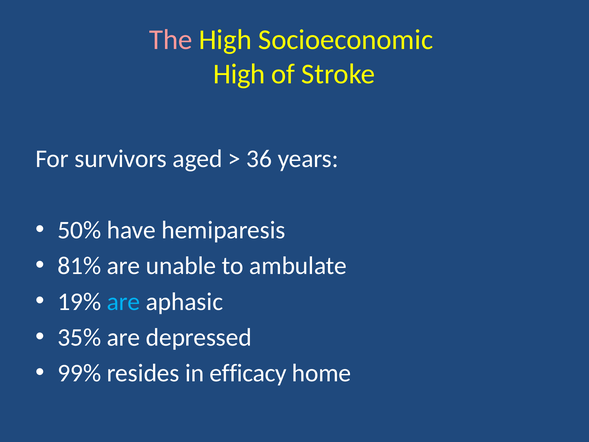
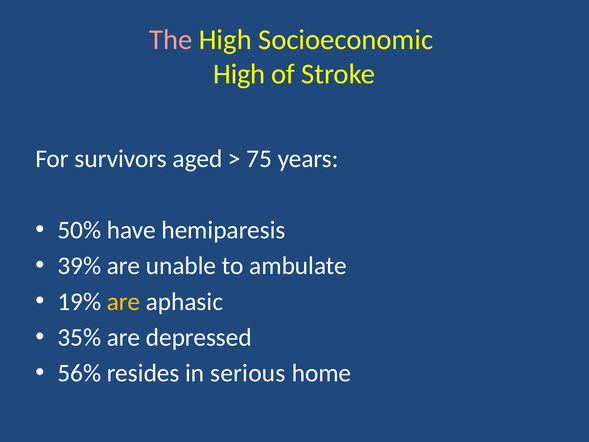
36: 36 -> 75 (259, 159)
81%: 81% -> 39% (79, 266)
are colour: light blue -> yellow (124, 301)
99%: 99% -> 56% (79, 373)
efficacy: efficacy -> serious (248, 373)
